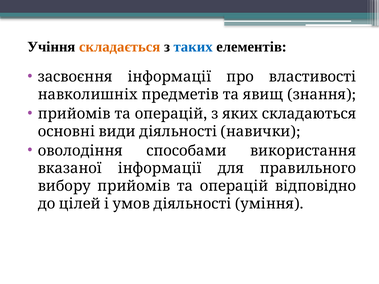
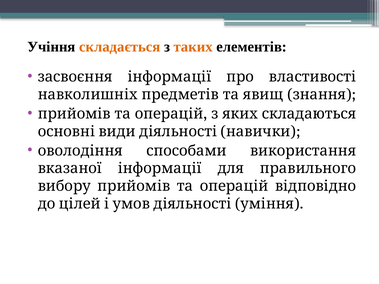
таких colour: blue -> orange (193, 47)
